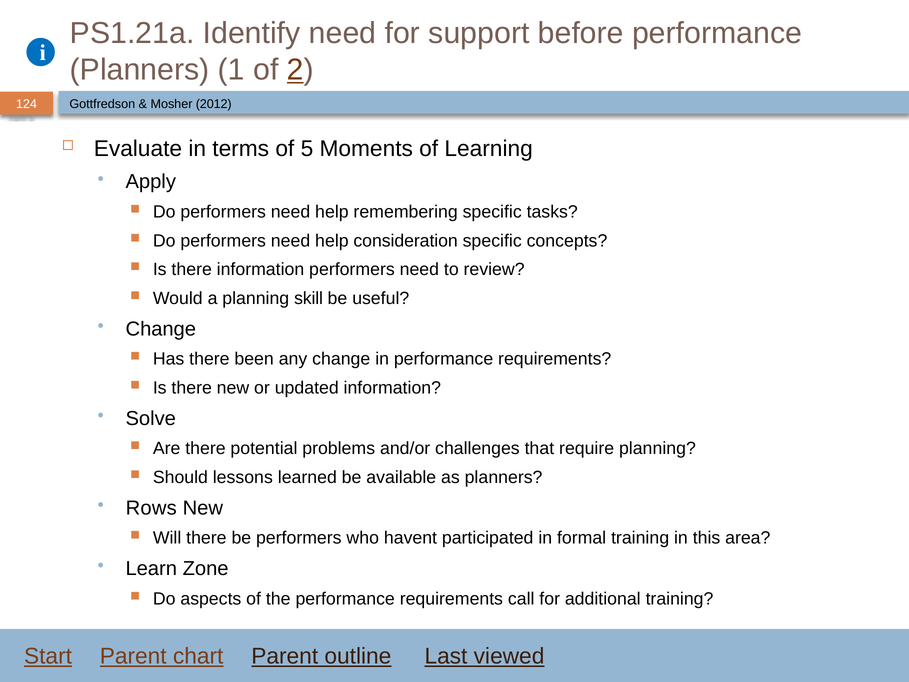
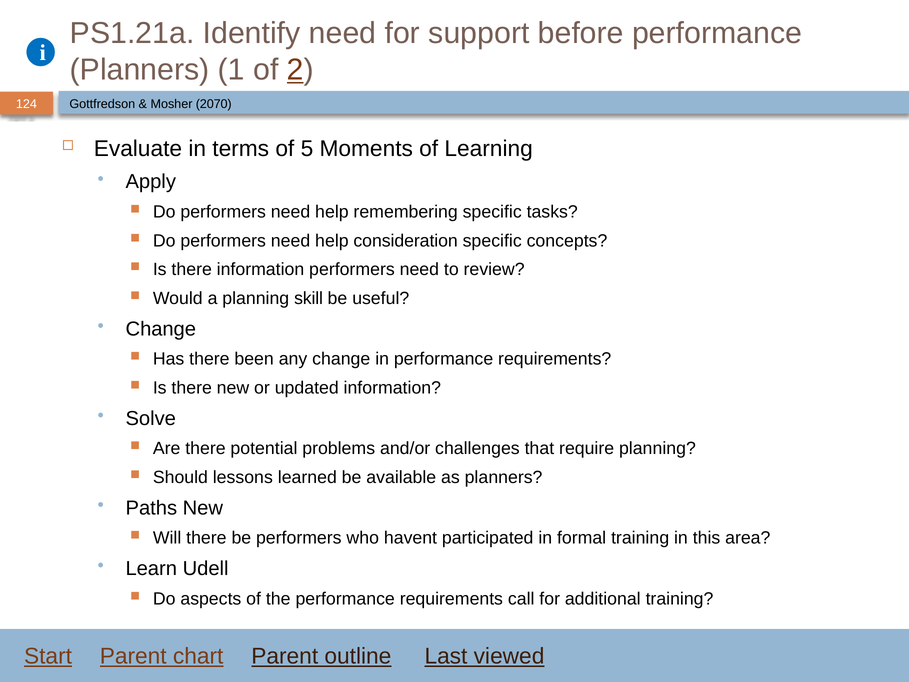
2012: 2012 -> 2070 (214, 104)
Rows: Rows -> Paths (151, 508)
Zone: Zone -> Udell (206, 568)
